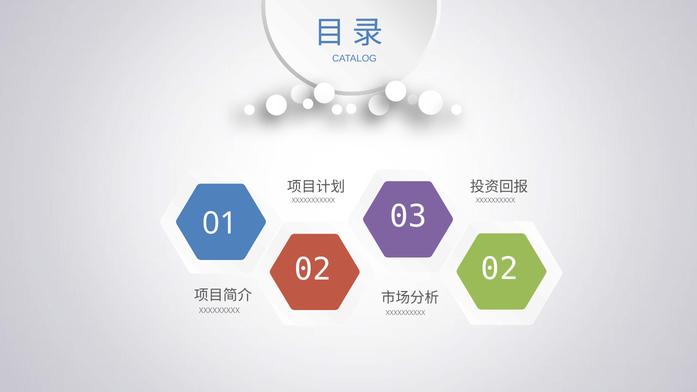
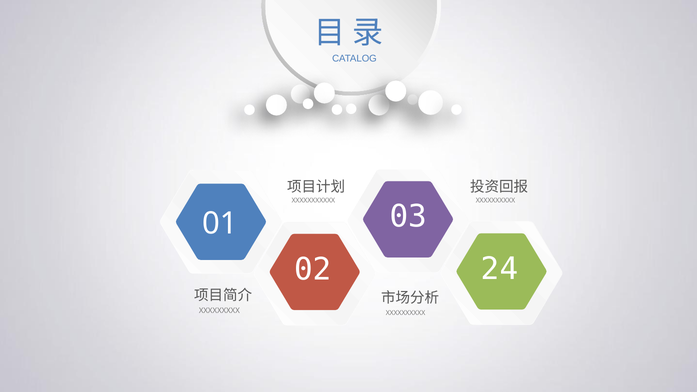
02 02: 02 -> 24 (500, 269)
